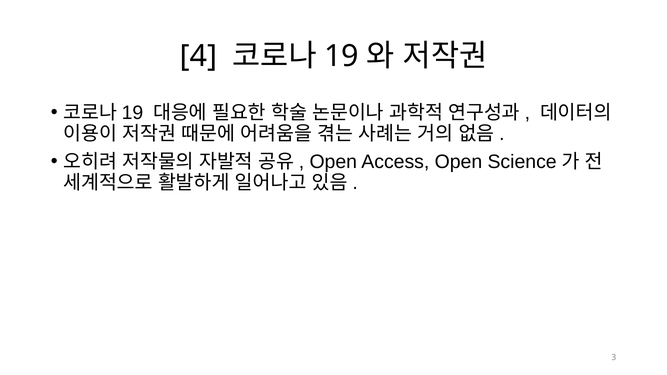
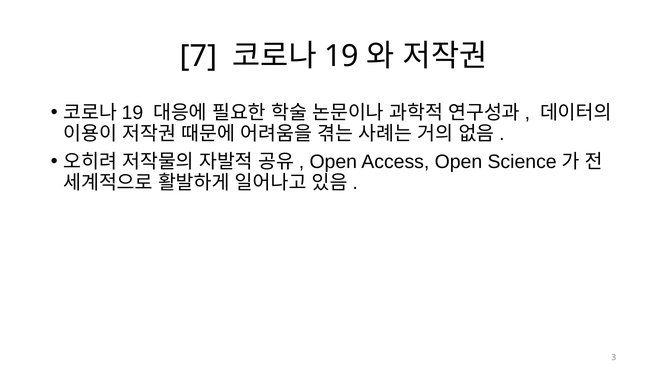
4: 4 -> 7 (198, 56)
